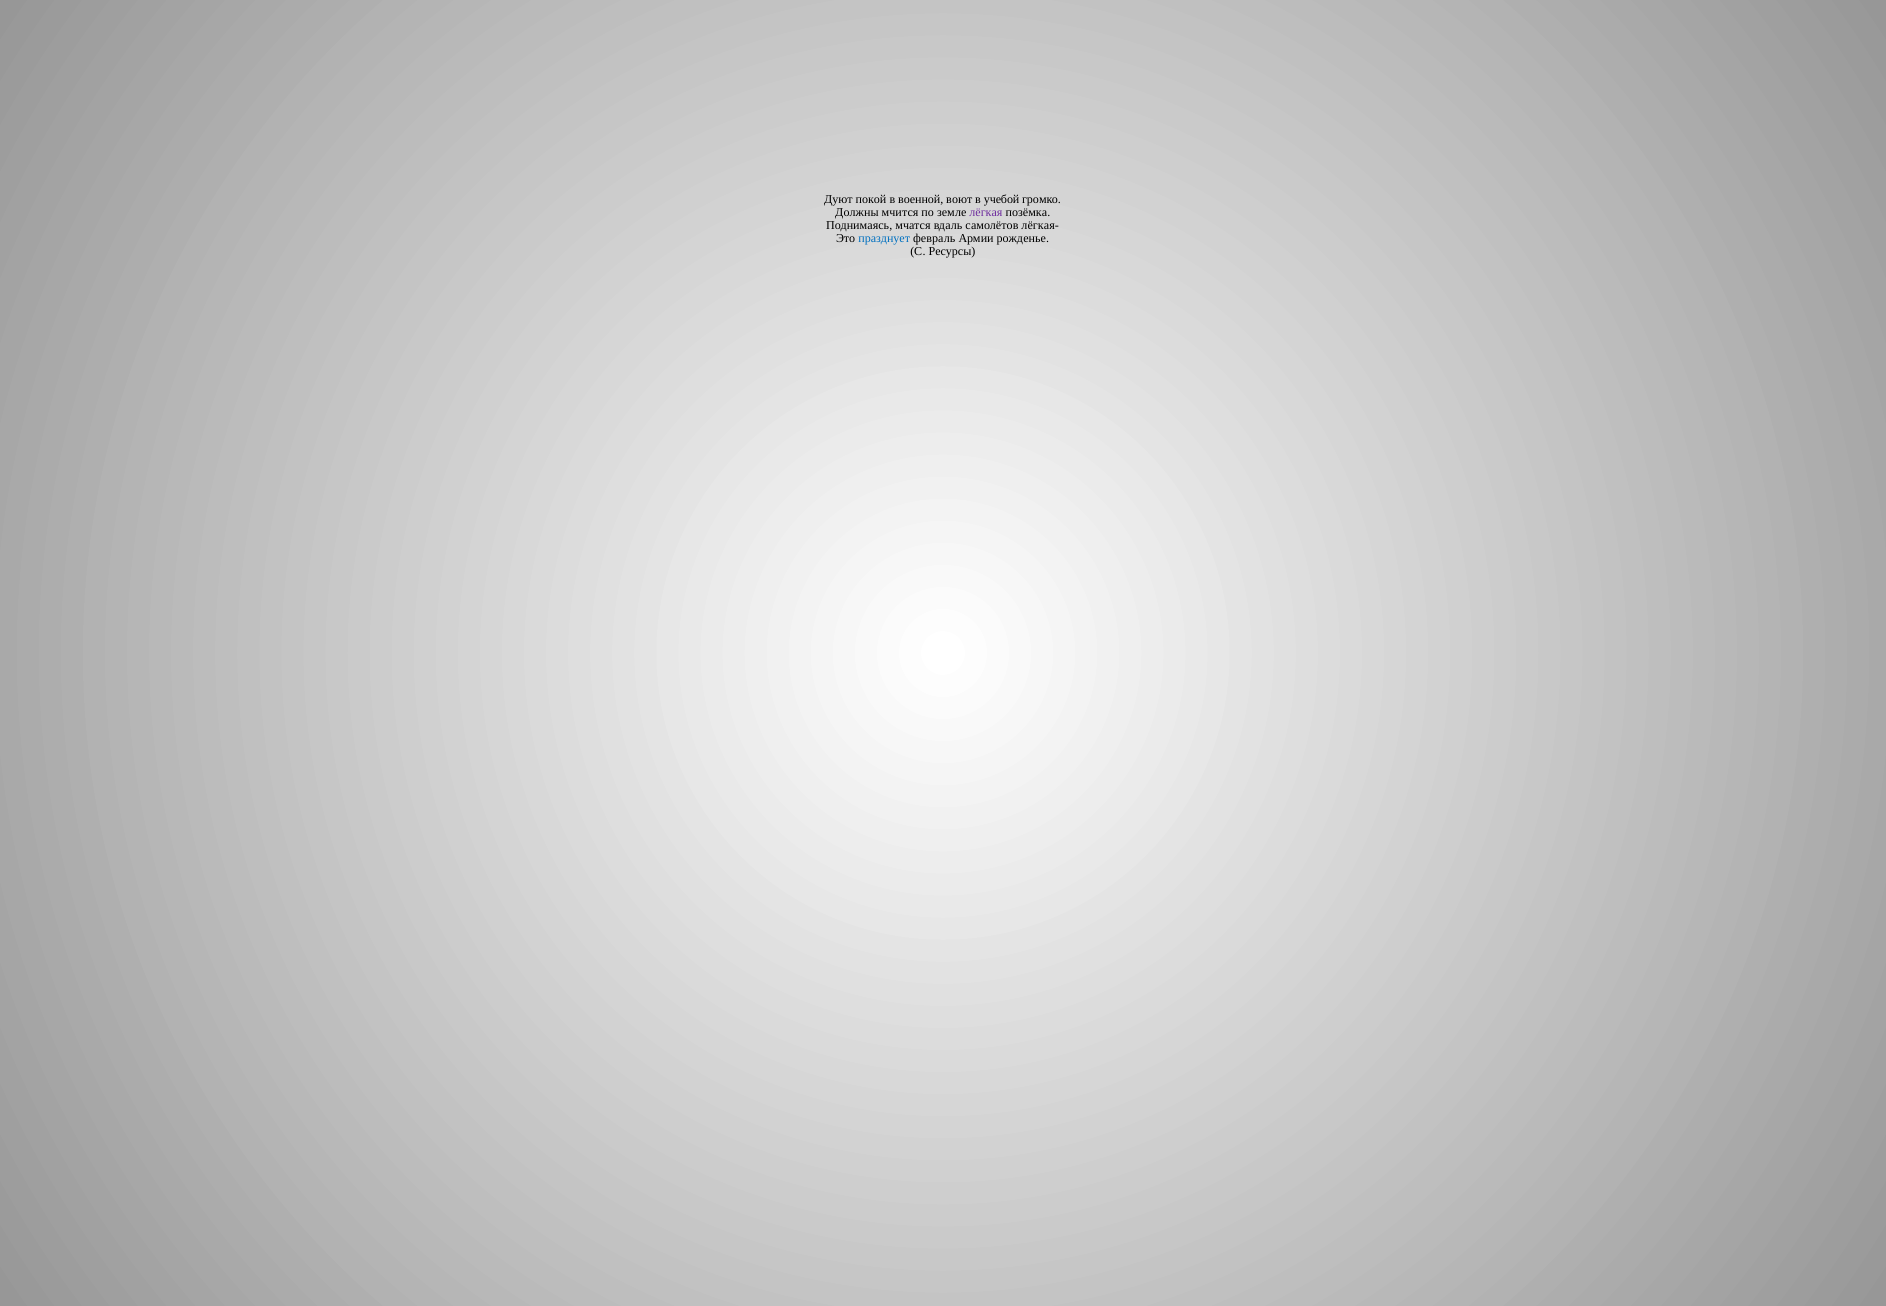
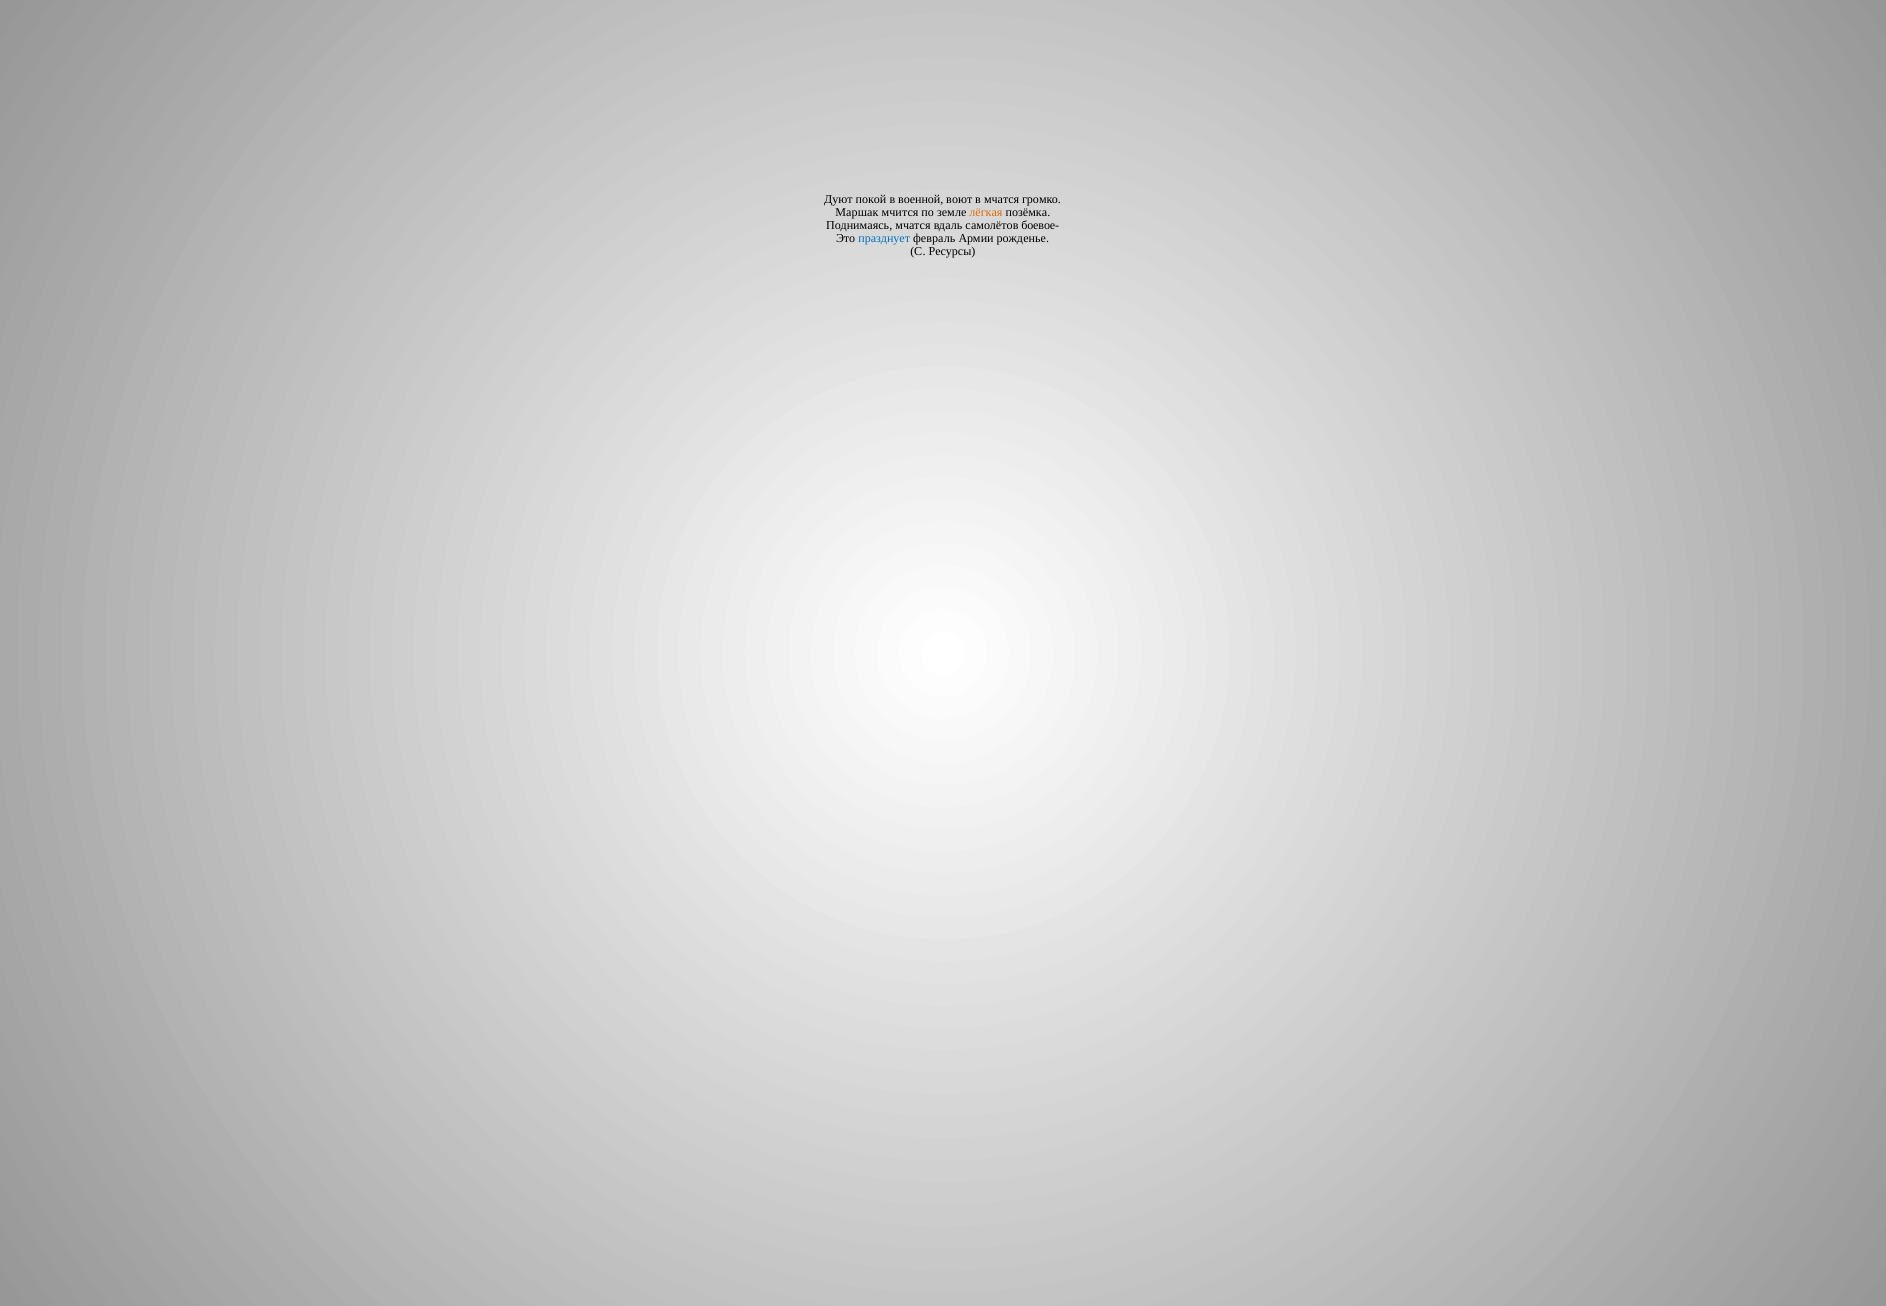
в учебой: учебой -> мчатся (1002, 199)
Должны: Должны -> Маршак (857, 212)
лёгкая colour: purple -> orange (986, 212)
лёгкая-: лёгкая- -> боевое- (1040, 225)
